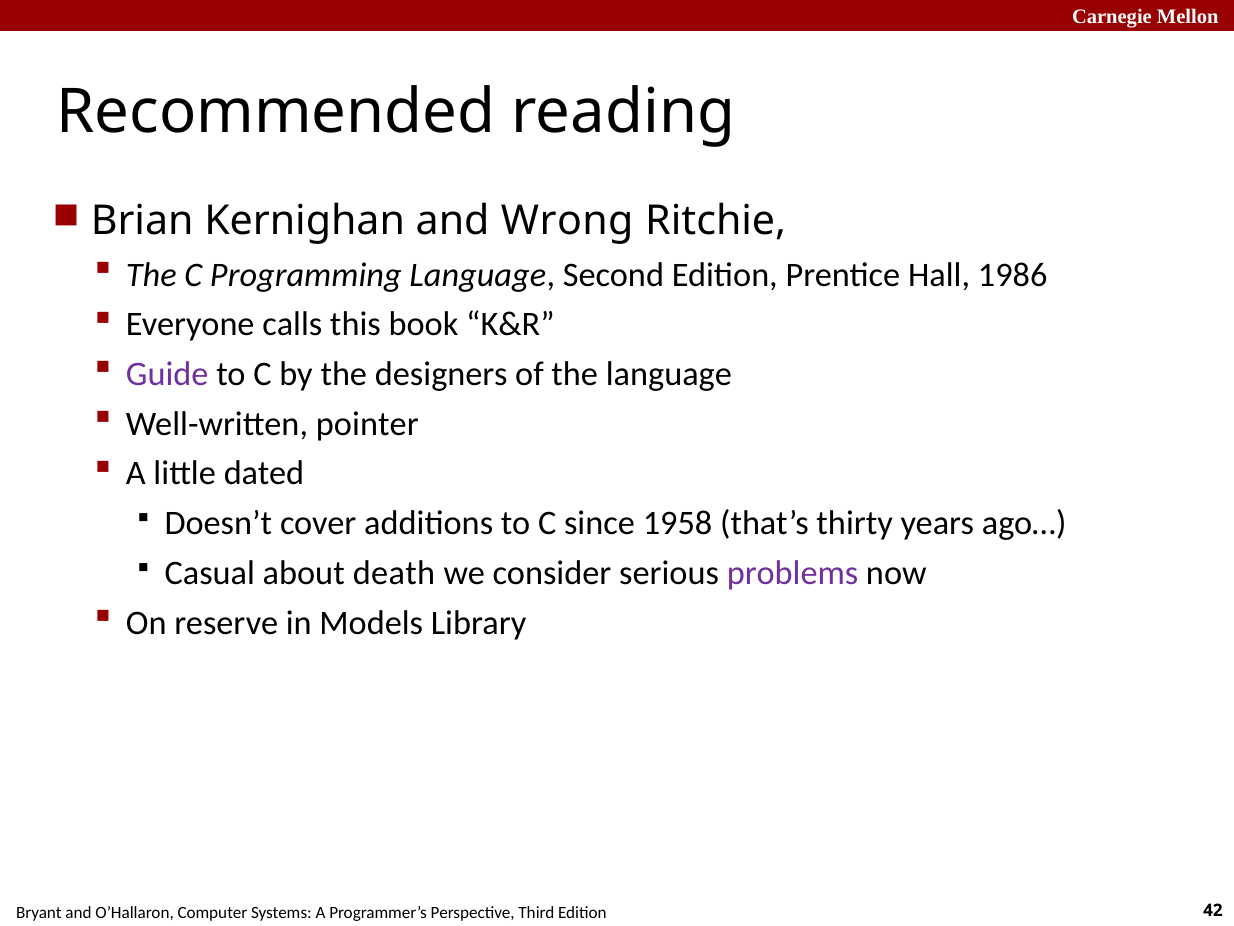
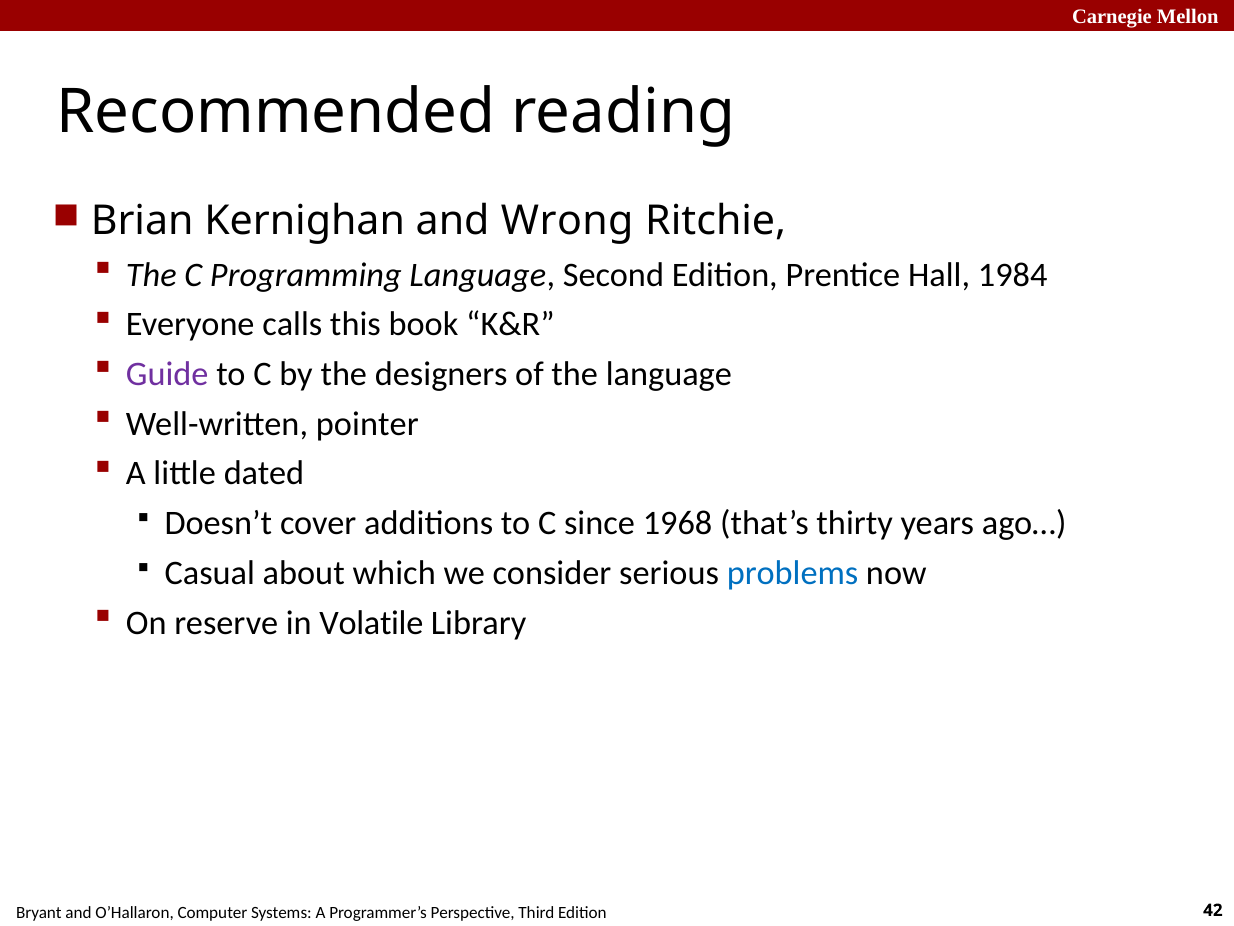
1986: 1986 -> 1984 (1013, 275)
1958: 1958 -> 1968 (678, 523)
death: death -> which (394, 573)
problems colour: purple -> blue (793, 573)
Models: Models -> Volatile (371, 622)
